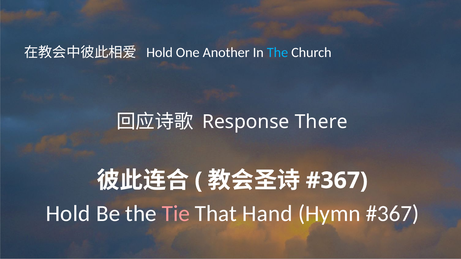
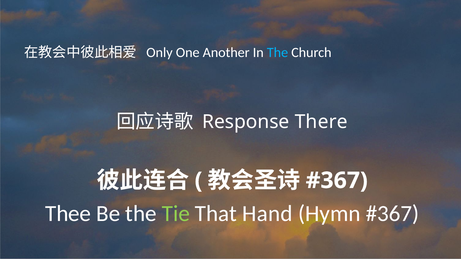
Hold: Hold -> Only (159, 53)
Hold: Hold -> Thee (68, 214)
Tie colour: pink -> light green (176, 214)
